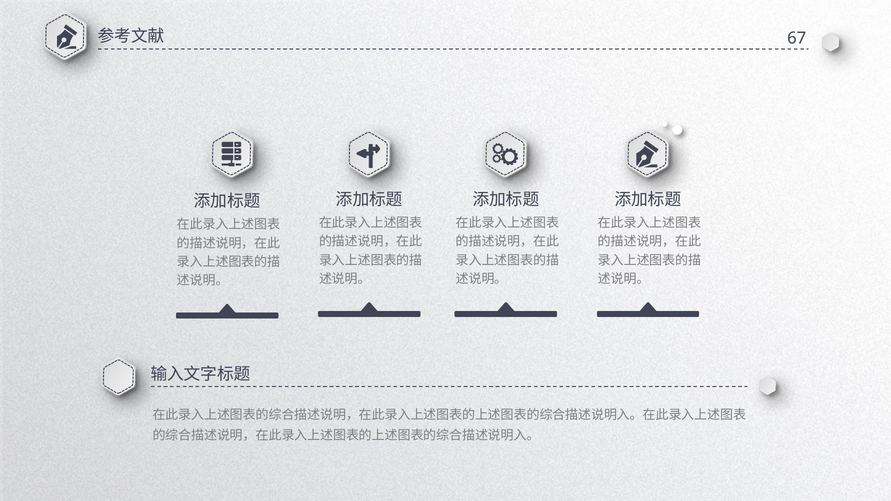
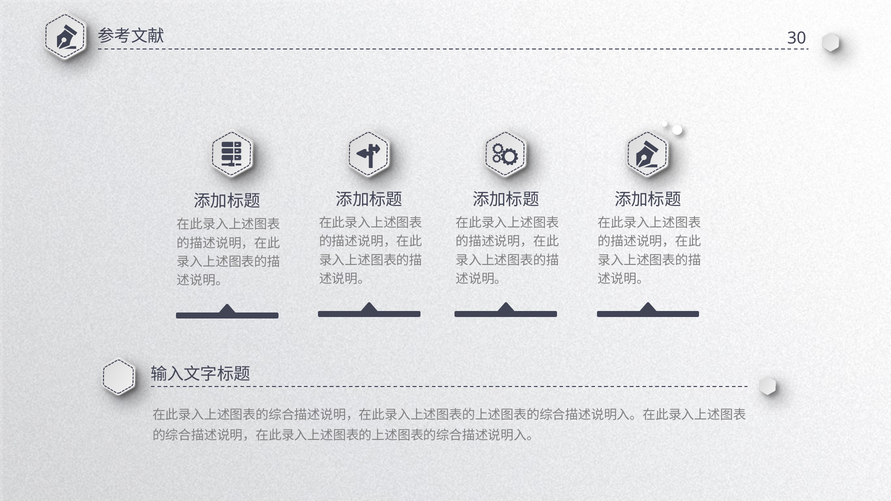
67: 67 -> 30 (797, 38)
